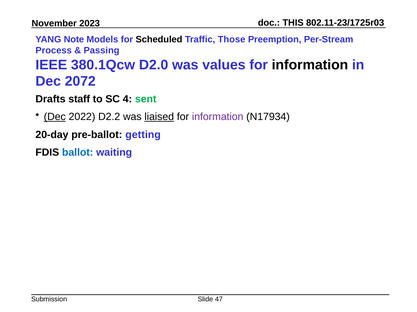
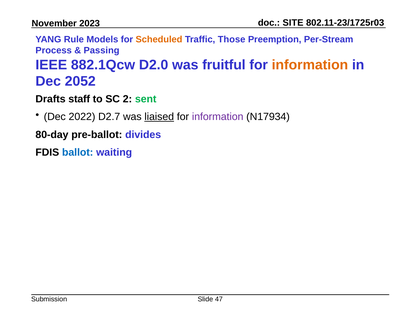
THIS: THIS -> SITE (293, 23)
Note: Note -> Rule (74, 40)
Scheduled colour: black -> orange (159, 40)
380.1Qcw: 380.1Qcw -> 882.1Qcw (103, 65)
values: values -> fruitful (224, 65)
information colour: black -> orange (310, 65)
2072: 2072 -> 2052 (80, 82)
4: 4 -> 2 (127, 99)
Dec underline: present -> none (55, 117)
D2.2: D2.2 -> D2.7 (109, 117)
20-day: 20-day -> 80-day (52, 135)
getting: getting -> divides (143, 135)
